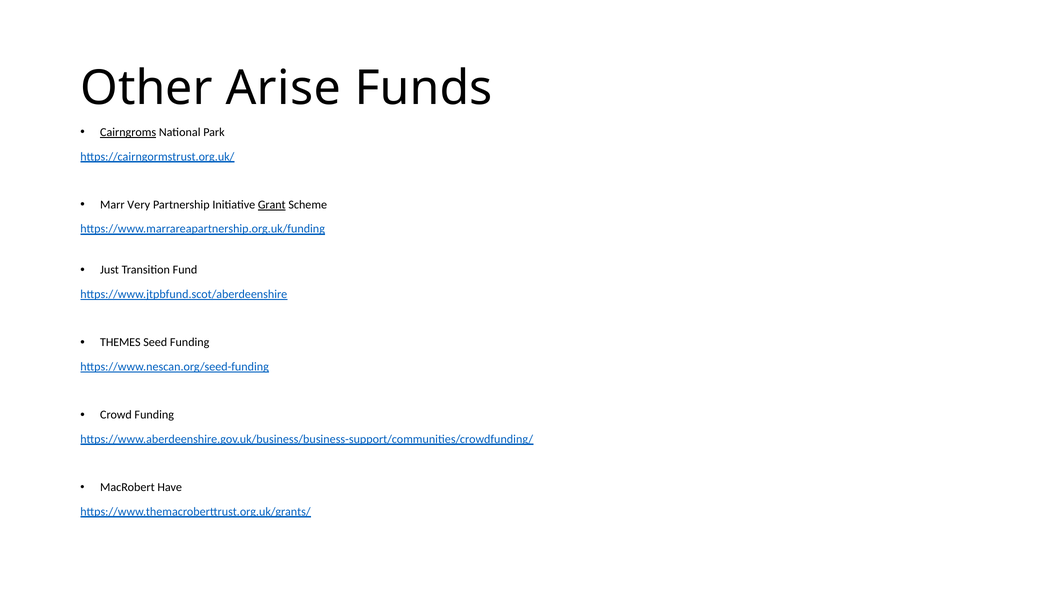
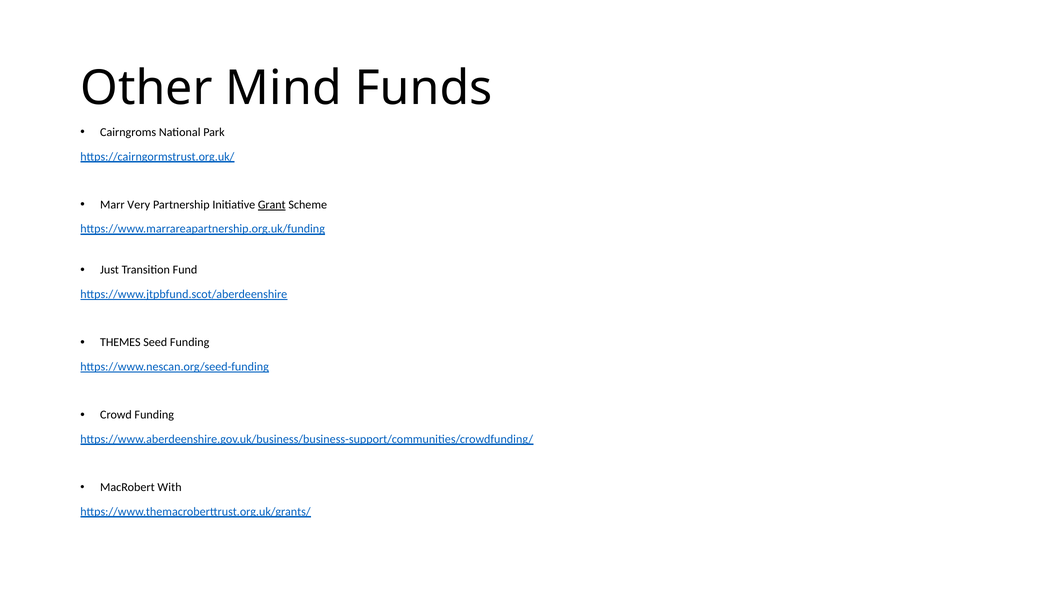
Arise: Arise -> Mind (283, 89)
Cairngroms underline: present -> none (128, 132)
Have: Have -> With (170, 487)
